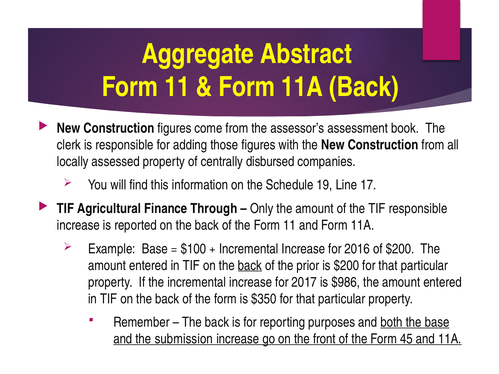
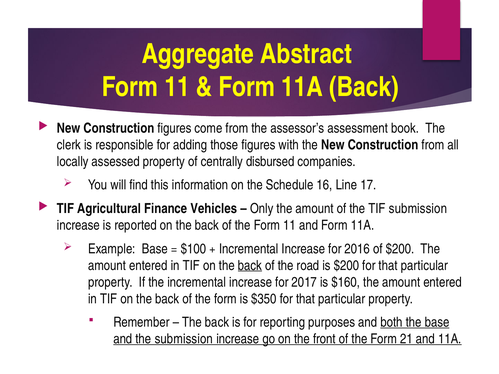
19: 19 -> 16 (325, 185)
Through: Through -> Vehicles (214, 209)
TIF responsible: responsible -> submission (418, 209)
prior: prior -> road (308, 266)
$986: $986 -> $160 (346, 282)
45: 45 -> 21 (406, 339)
